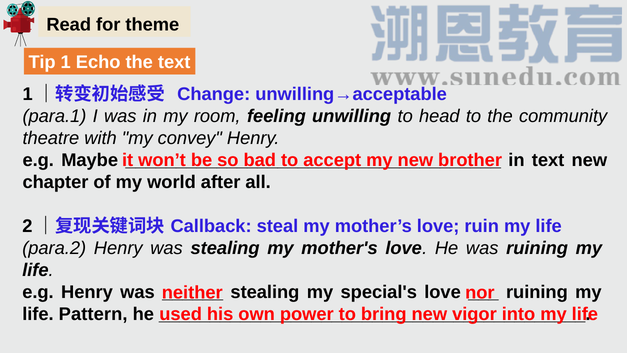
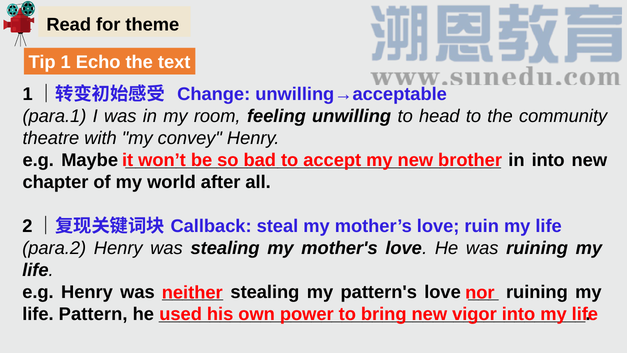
in text: text -> into (548, 160)
special's: special's -> pattern's (379, 292)
